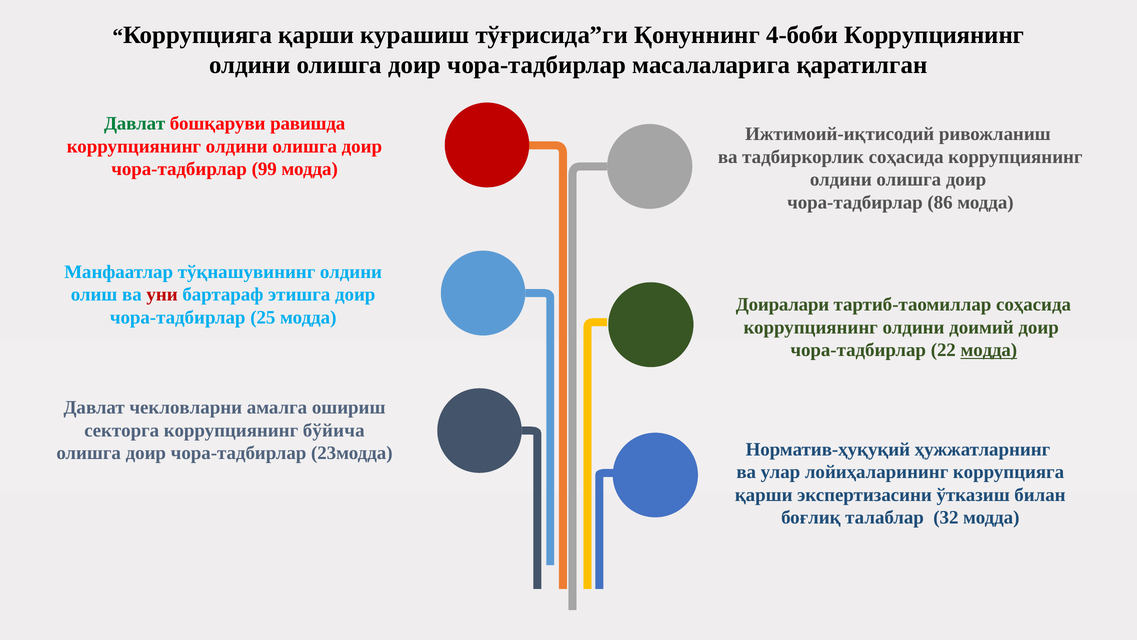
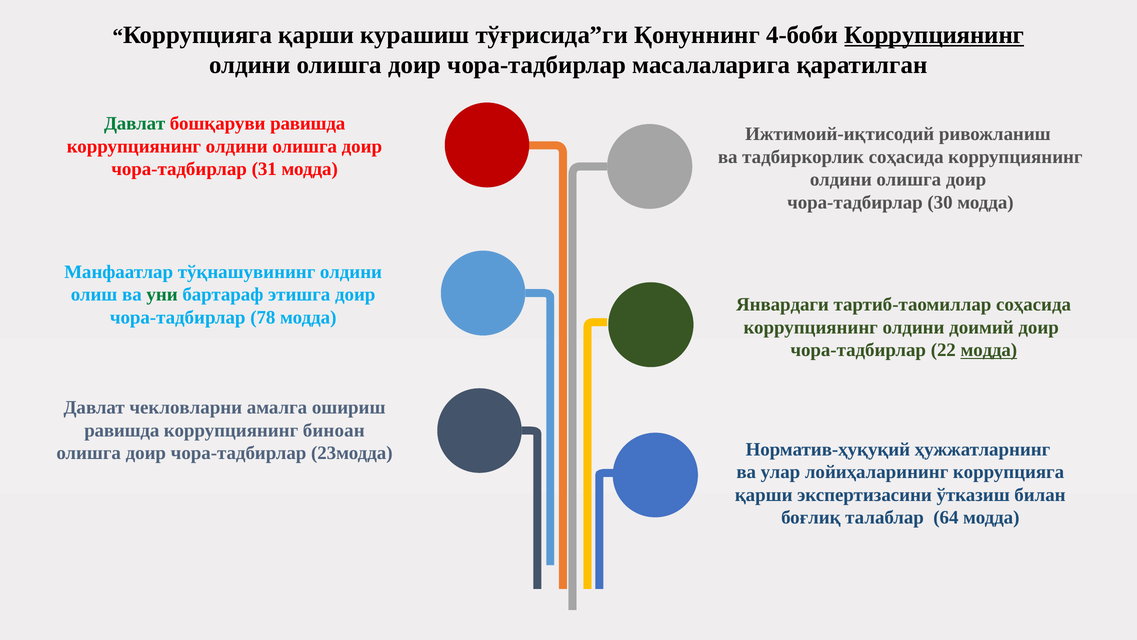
Коррупциянинг underline: none -> present (934, 35)
99: 99 -> 31 (264, 169)
86: 86 -> 30 (940, 202)
уни colour: red -> green (162, 294)
Доиралари: Доиралари -> Январдаги (782, 305)
25: 25 -> 78 (263, 317)
секторга: секторга -> равишда (122, 430)
бўйича: бўйича -> биноан (334, 430)
32: 32 -> 64 (946, 517)
